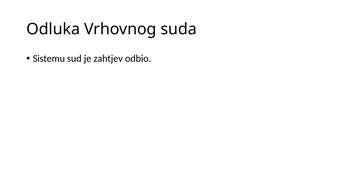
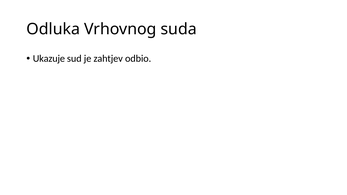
Sistemu: Sistemu -> Ukazuje (49, 59)
